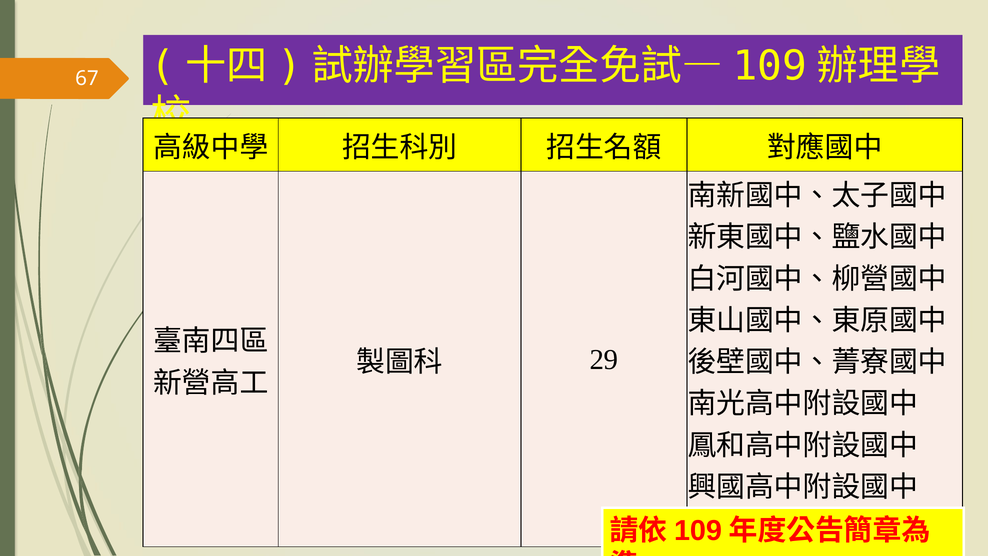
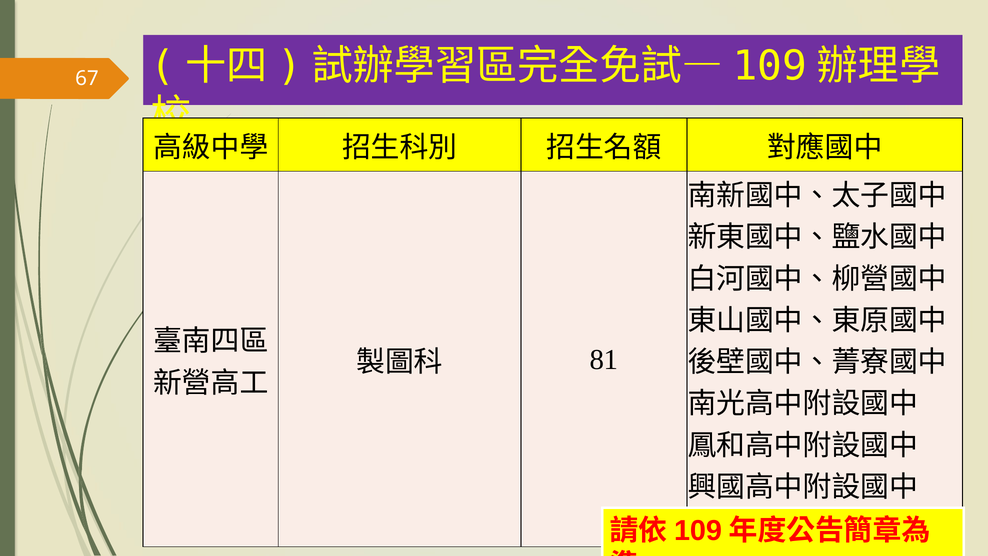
29: 29 -> 81 (604, 359)
